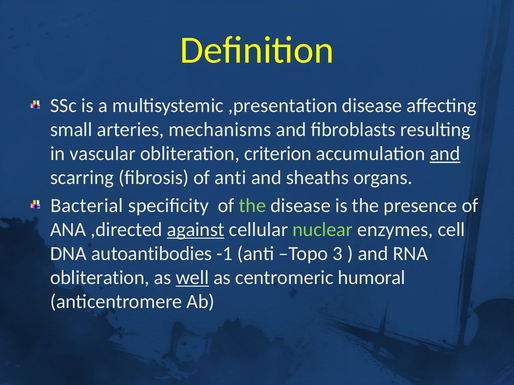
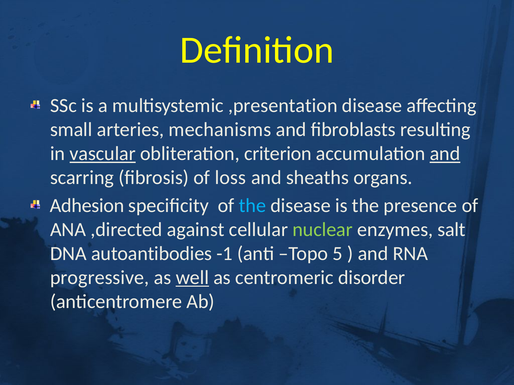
vascular underline: none -> present (103, 154)
of anti: anti -> loss (230, 178)
Bacterial: Bacterial -> Adhesion (87, 206)
the colour: light green -> light blue (252, 206)
against underline: present -> none (196, 230)
cell: cell -> salt (452, 230)
3: 3 -> 5 (338, 254)
obliteration: obliteration -> progressive (100, 278)
humoral: humoral -> disorder (372, 278)
